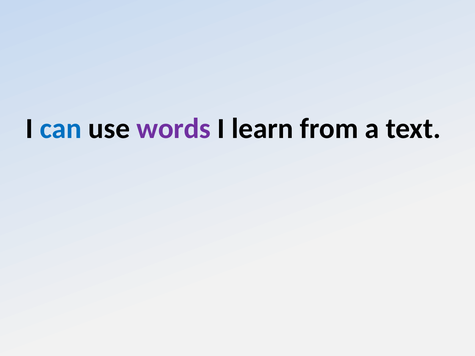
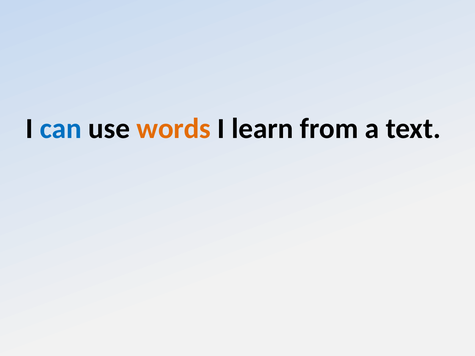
words colour: purple -> orange (174, 129)
